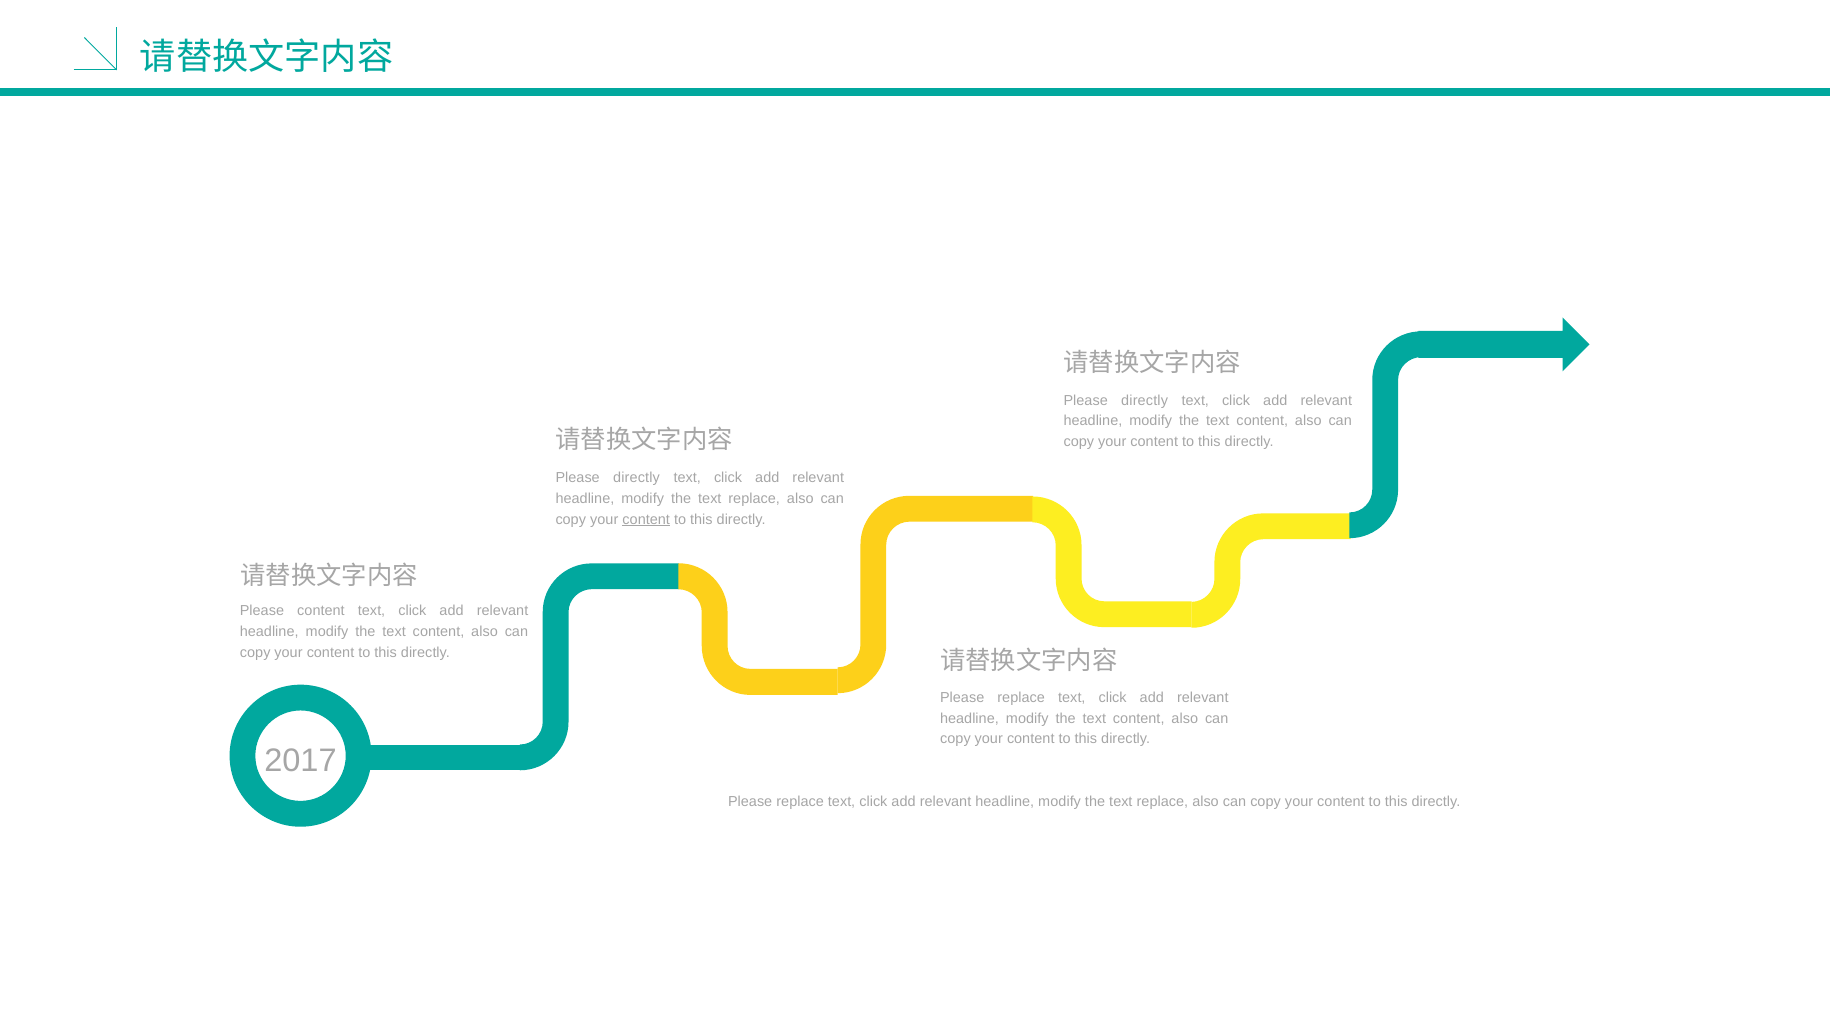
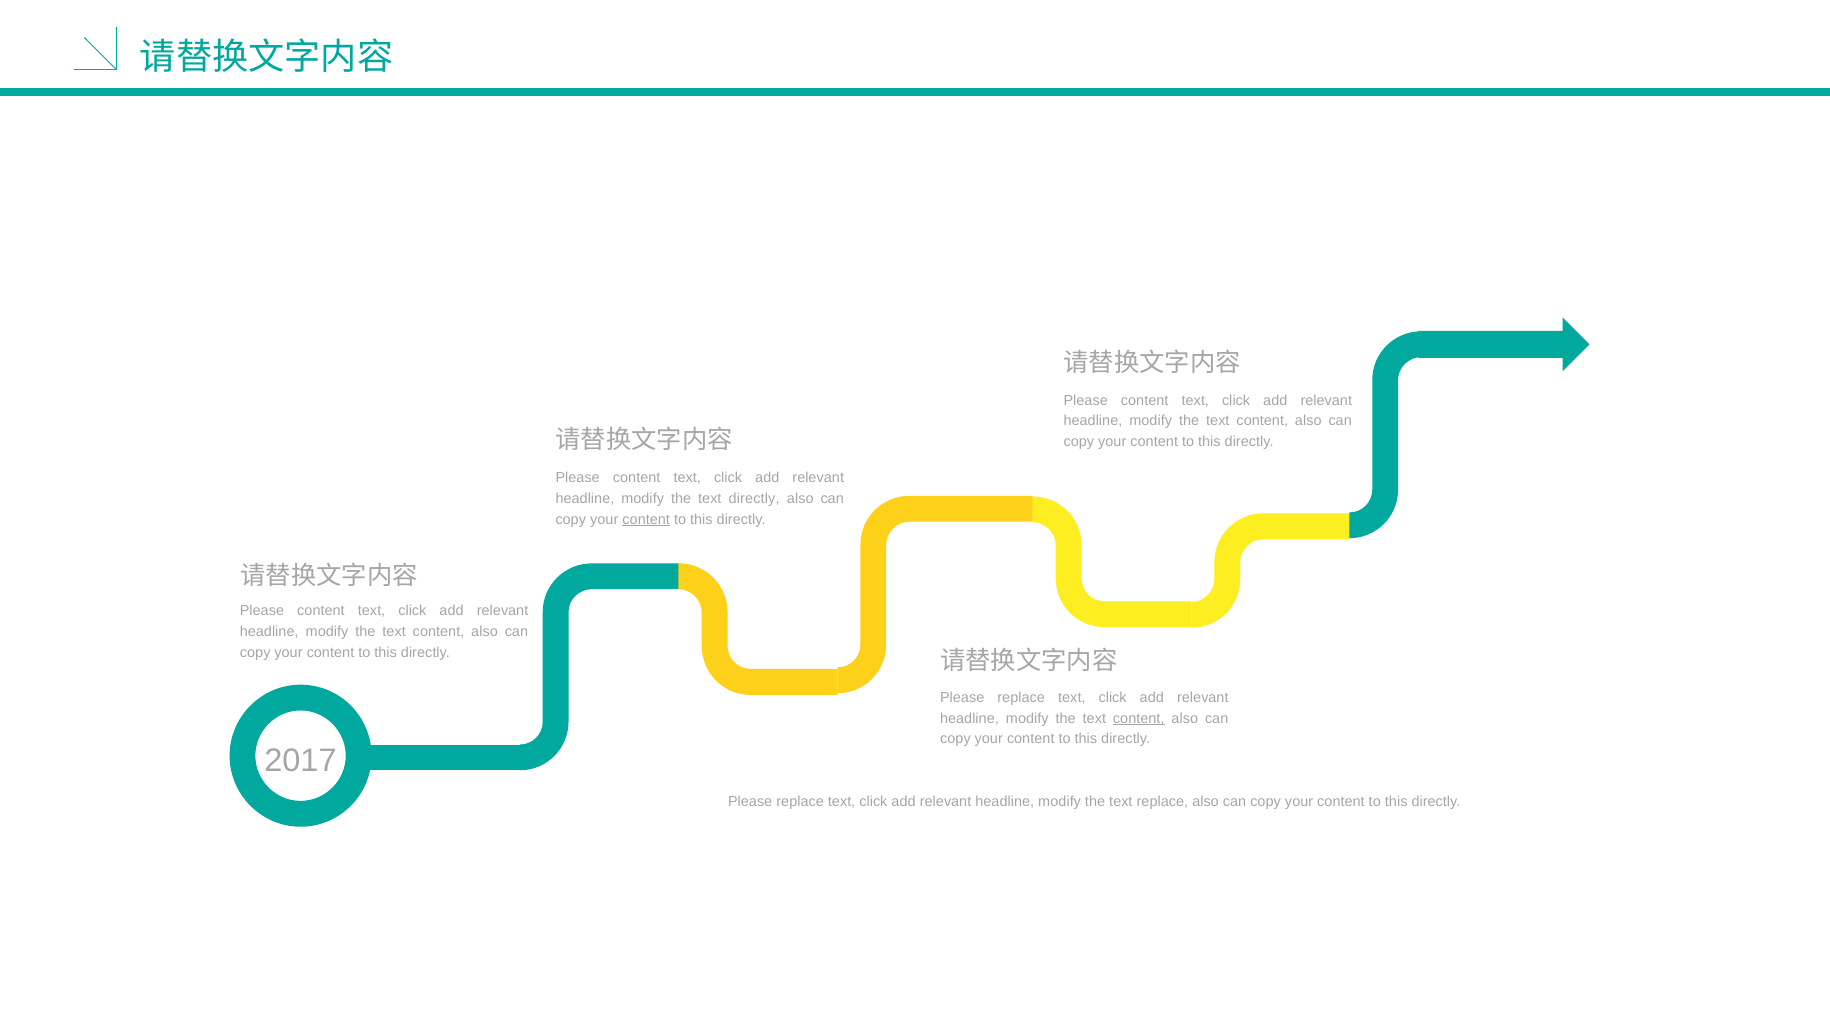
directly: directly -> content (1145, 400)
directly: directly -> content (637, 478)
replace: replace -> directly (754, 498)
content underline: none -> present (1139, 718)
